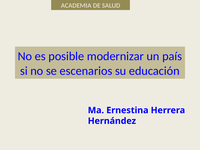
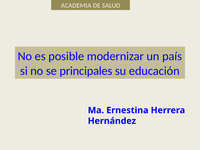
escenarios: escenarios -> principales (86, 71)
